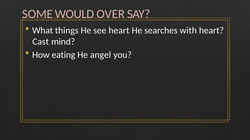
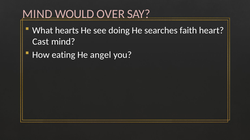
SOME: SOME -> MIND (37, 14)
things: things -> hearts (67, 31)
see heart: heart -> doing (119, 31)
with: with -> faith (188, 31)
